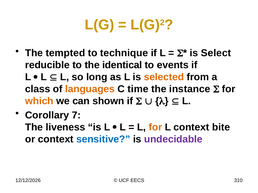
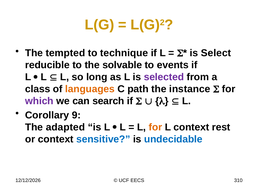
identical: identical -> solvable (122, 65)
selected colour: orange -> purple (164, 77)
time: time -> path (138, 89)
which colour: orange -> purple (39, 101)
shown: shown -> search (108, 101)
7: 7 -> 9 (76, 115)
liveness: liveness -> adapted (65, 127)
bite: bite -> rest (221, 127)
undecidable colour: purple -> blue (173, 140)
